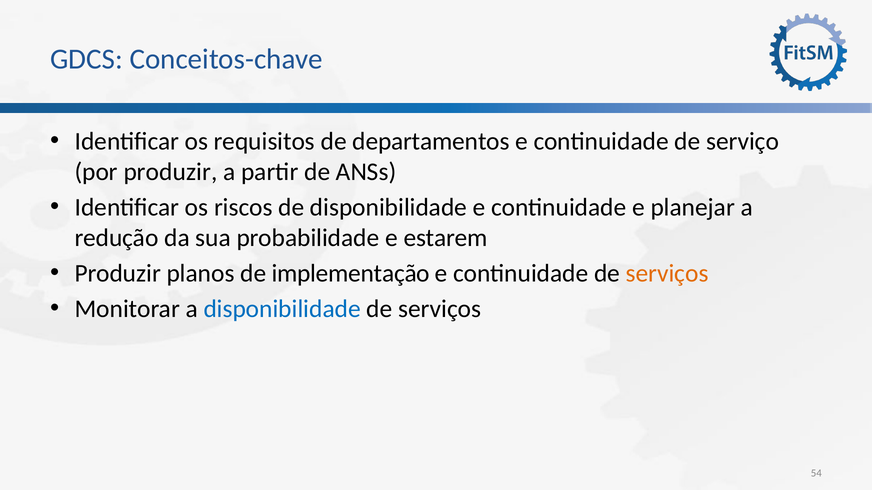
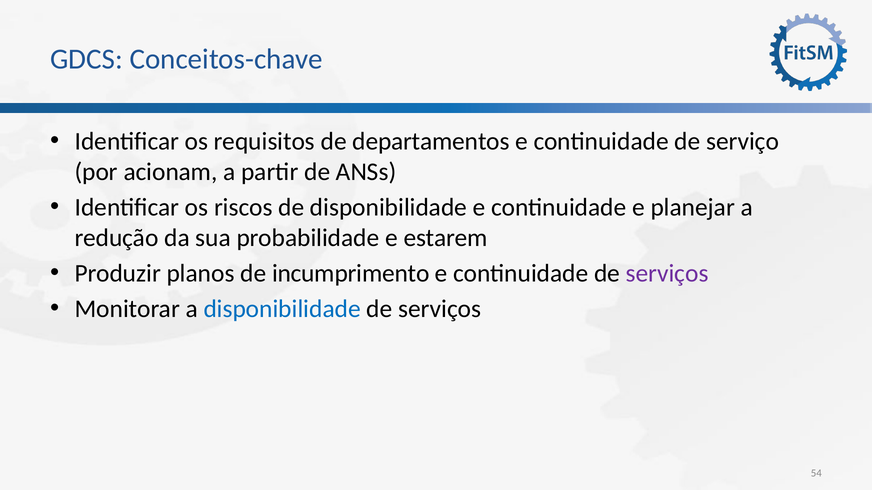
por produzir: produzir -> acionam (171, 172)
implementação: implementação -> incumprimento (351, 274)
serviços colour: orange -> purple (667, 274)
